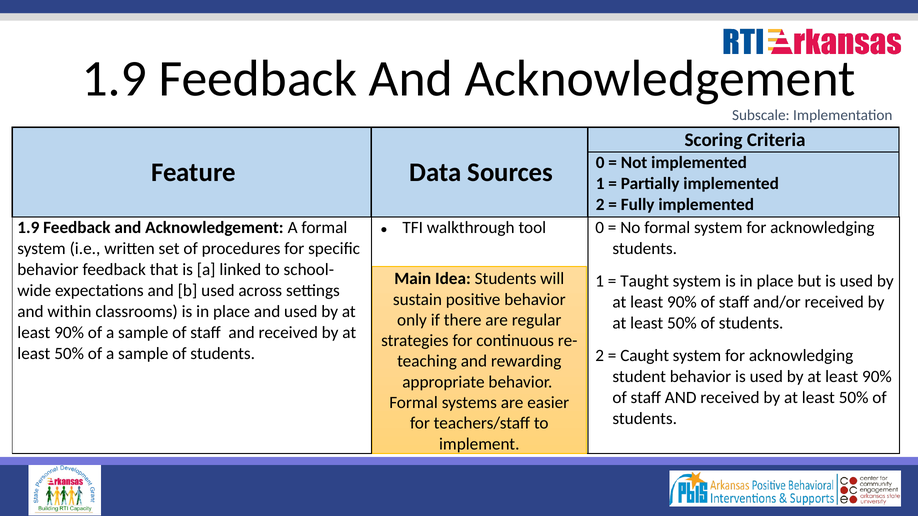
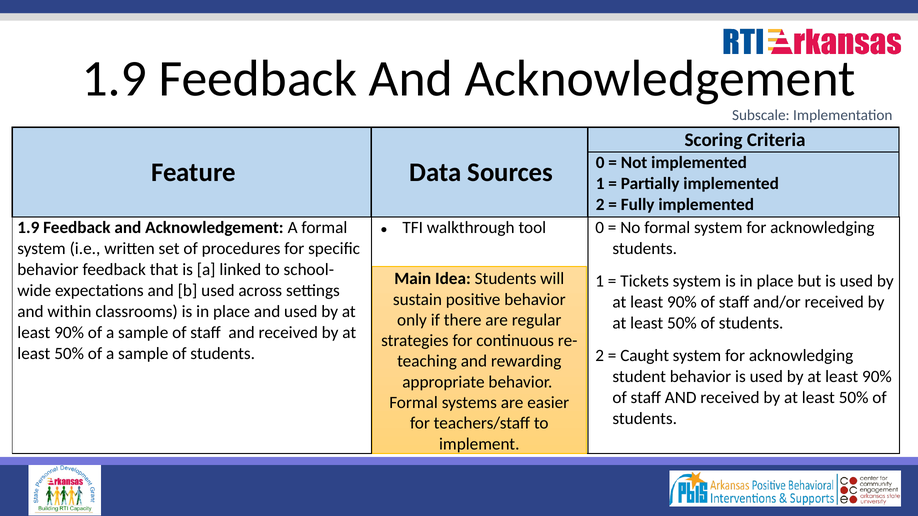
Taught: Taught -> Tickets (645, 281)
